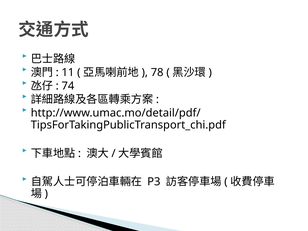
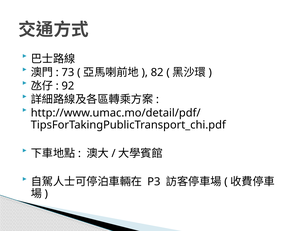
11: 11 -> 73 (68, 72)
78: 78 -> 82 (157, 72)
74: 74 -> 92 (68, 86)
